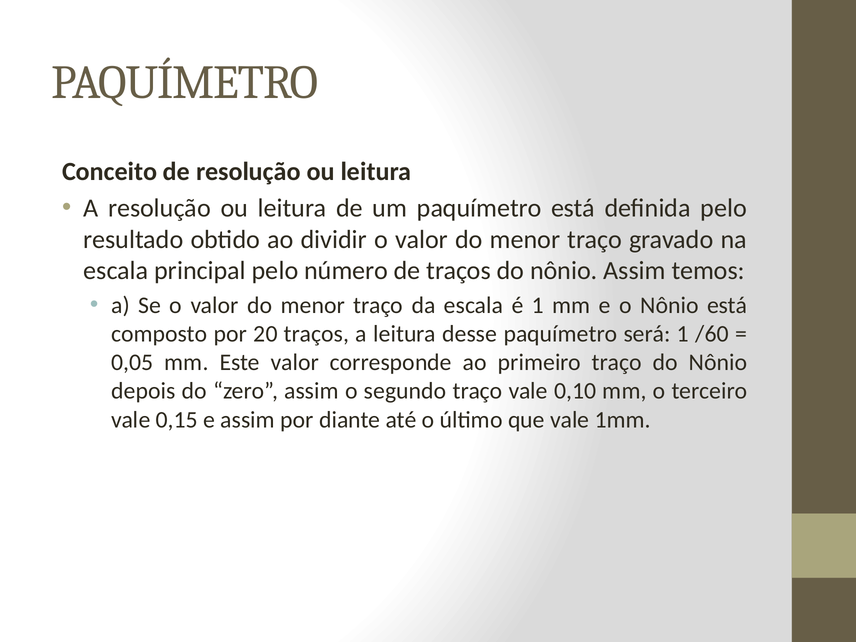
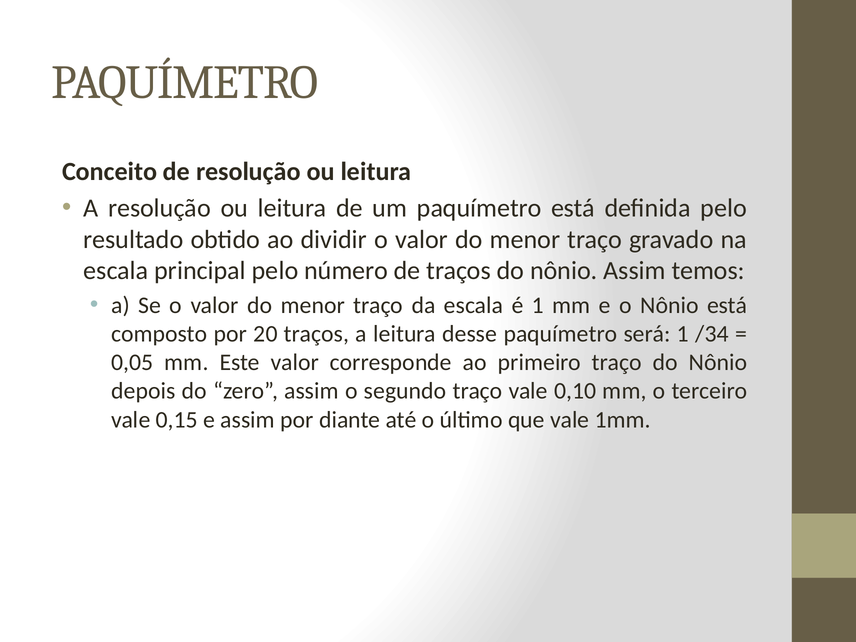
/60: /60 -> /34 (712, 334)
